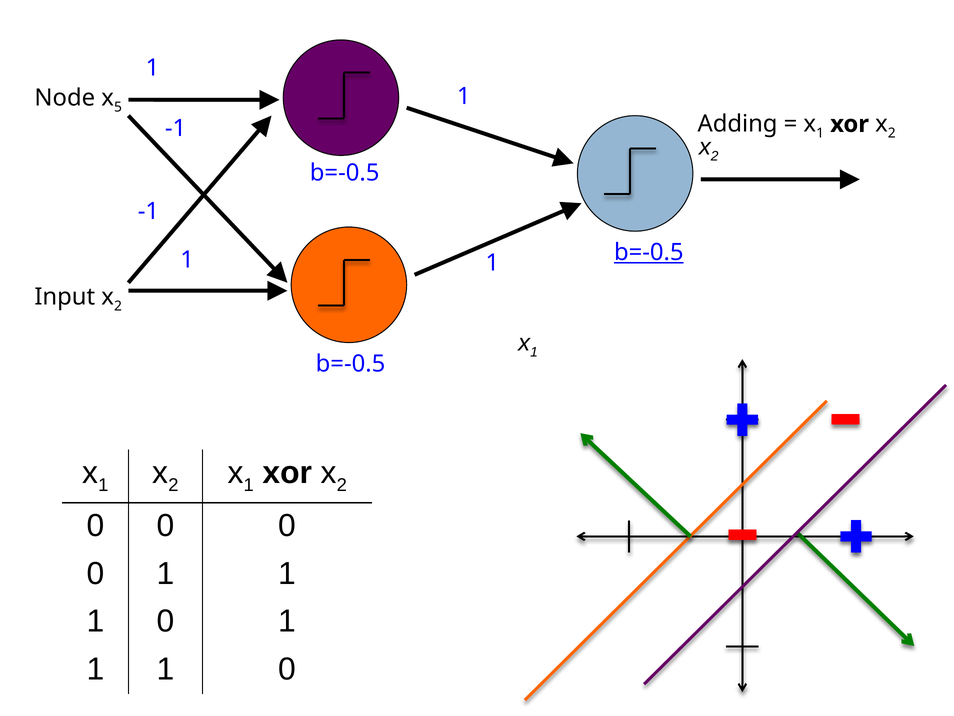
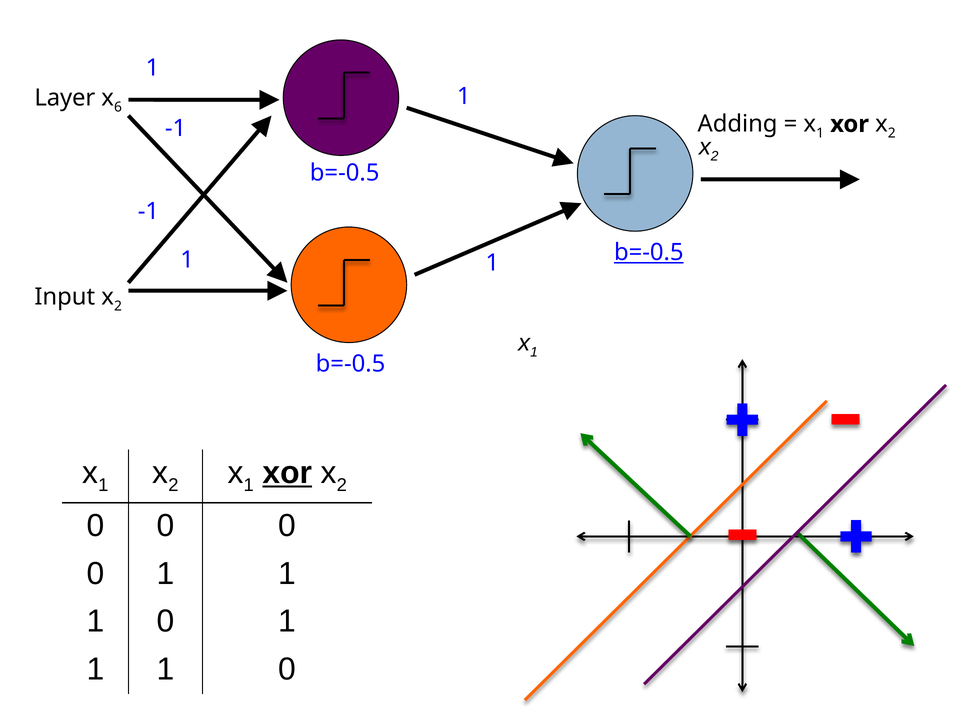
Node: Node -> Layer (65, 98)
5: 5 -> 6 (118, 107)
xor underline: none -> present (287, 472)
